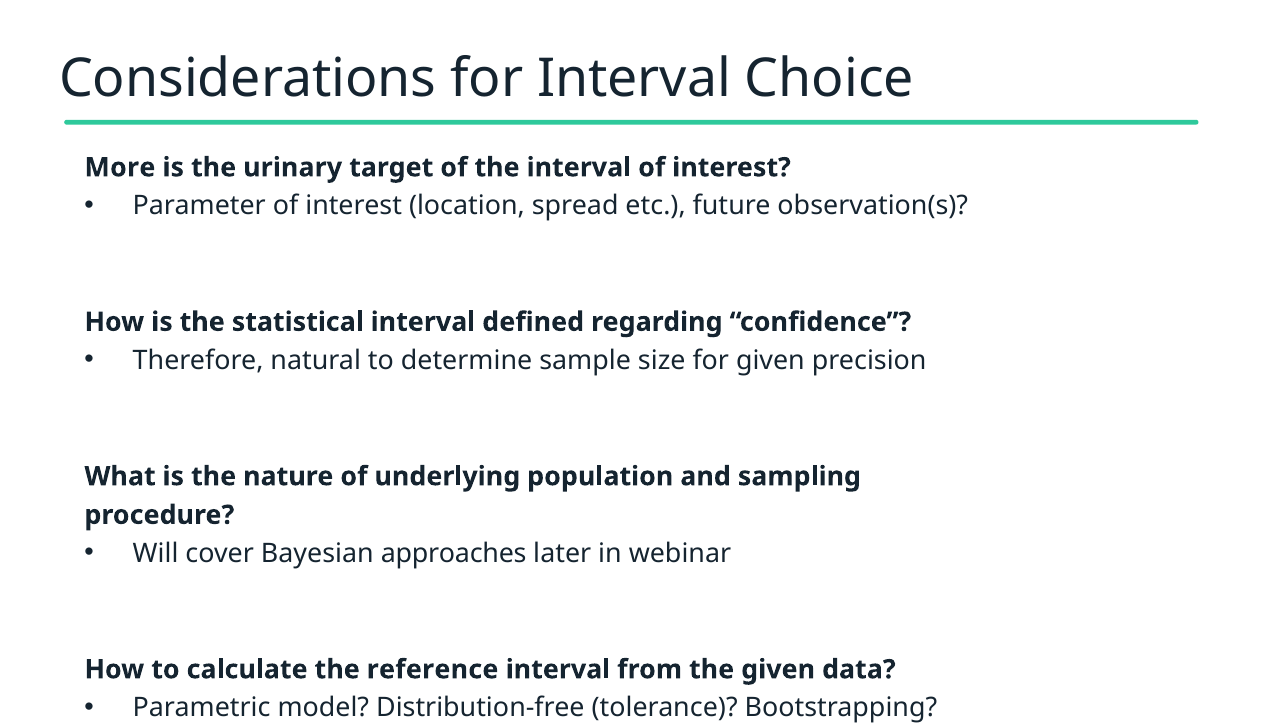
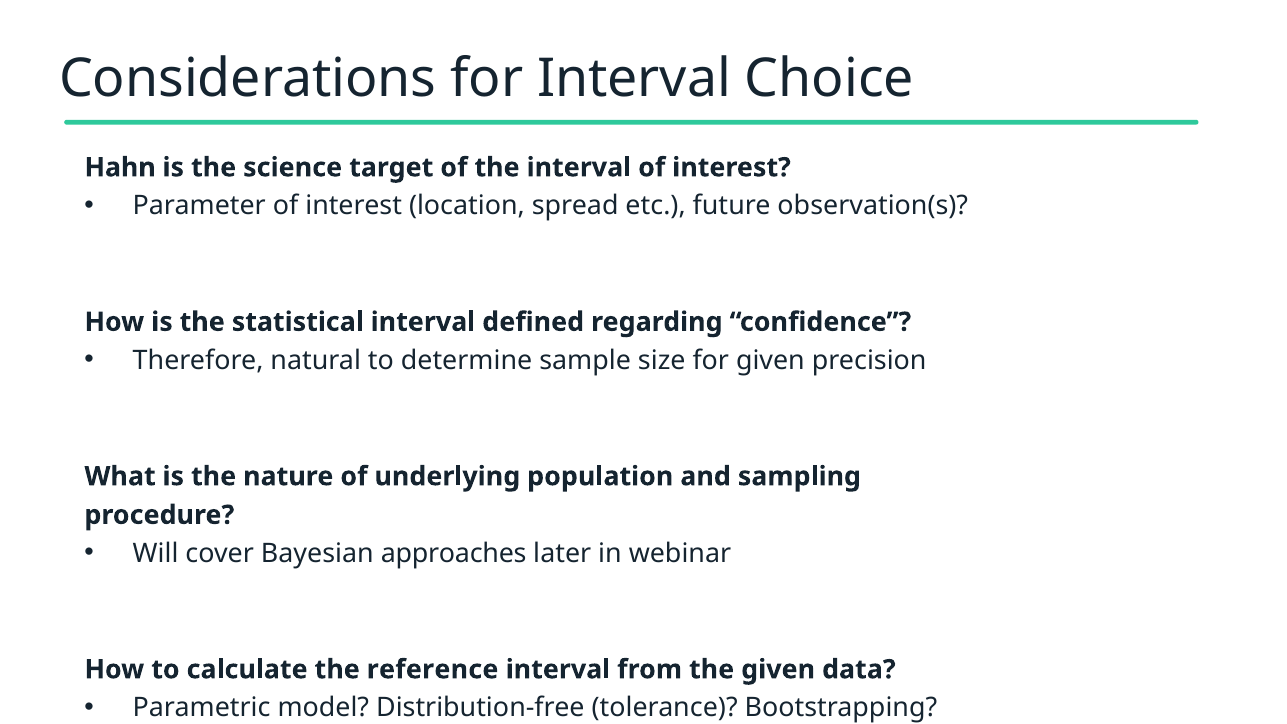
More: More -> Hahn (120, 168)
urinary: urinary -> science (293, 168)
